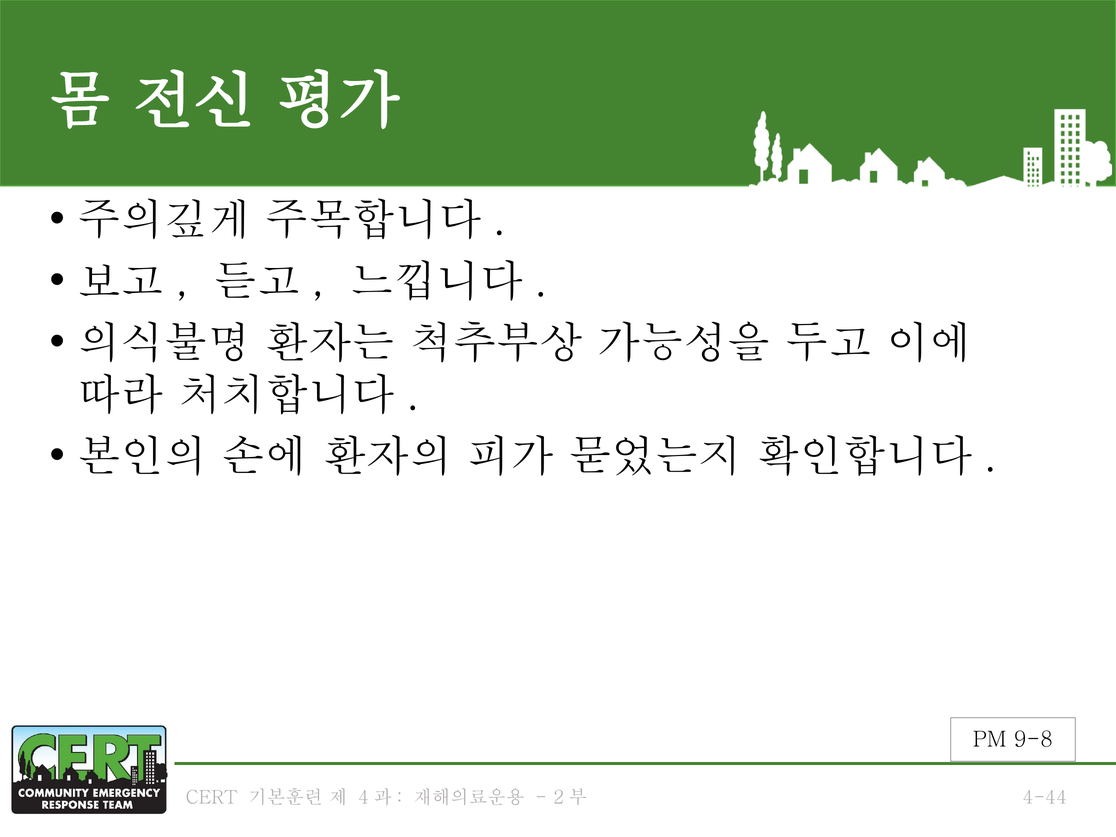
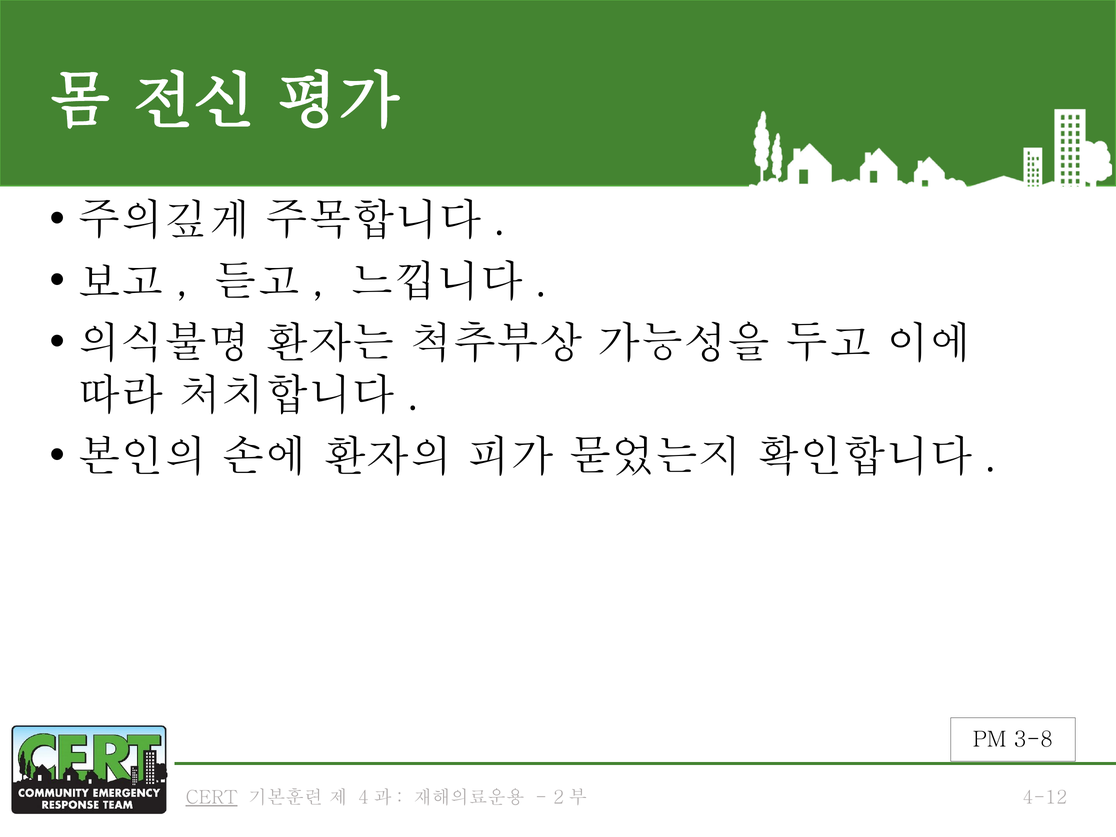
9-8: 9-8 -> 3-8 (1033, 739)
CERT underline: none -> present (212, 798)
4-44: 4-44 -> 4-12 (1045, 798)
